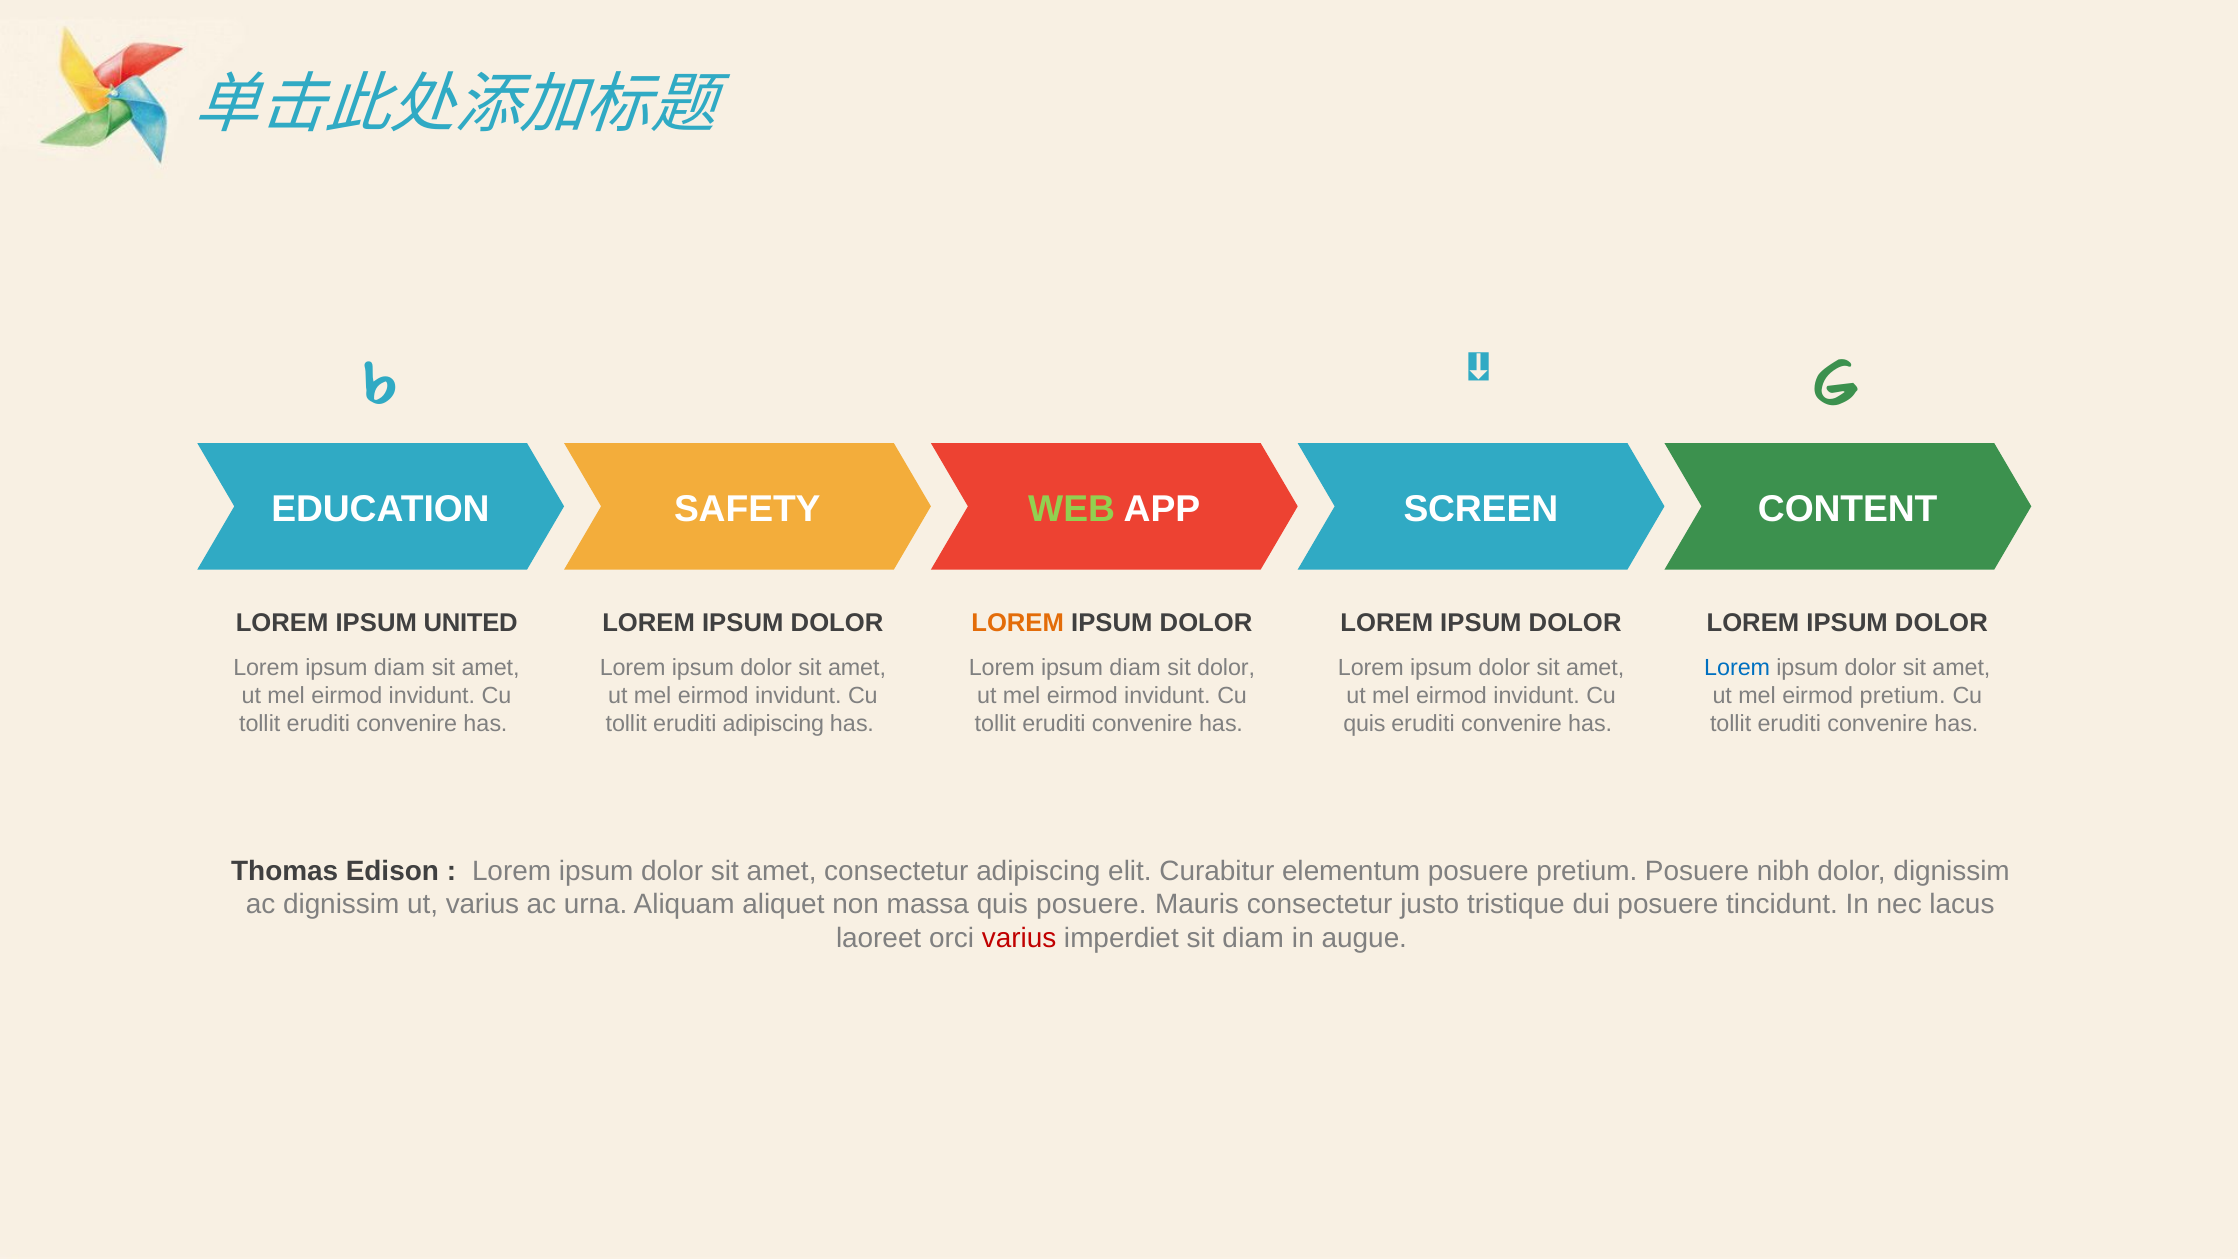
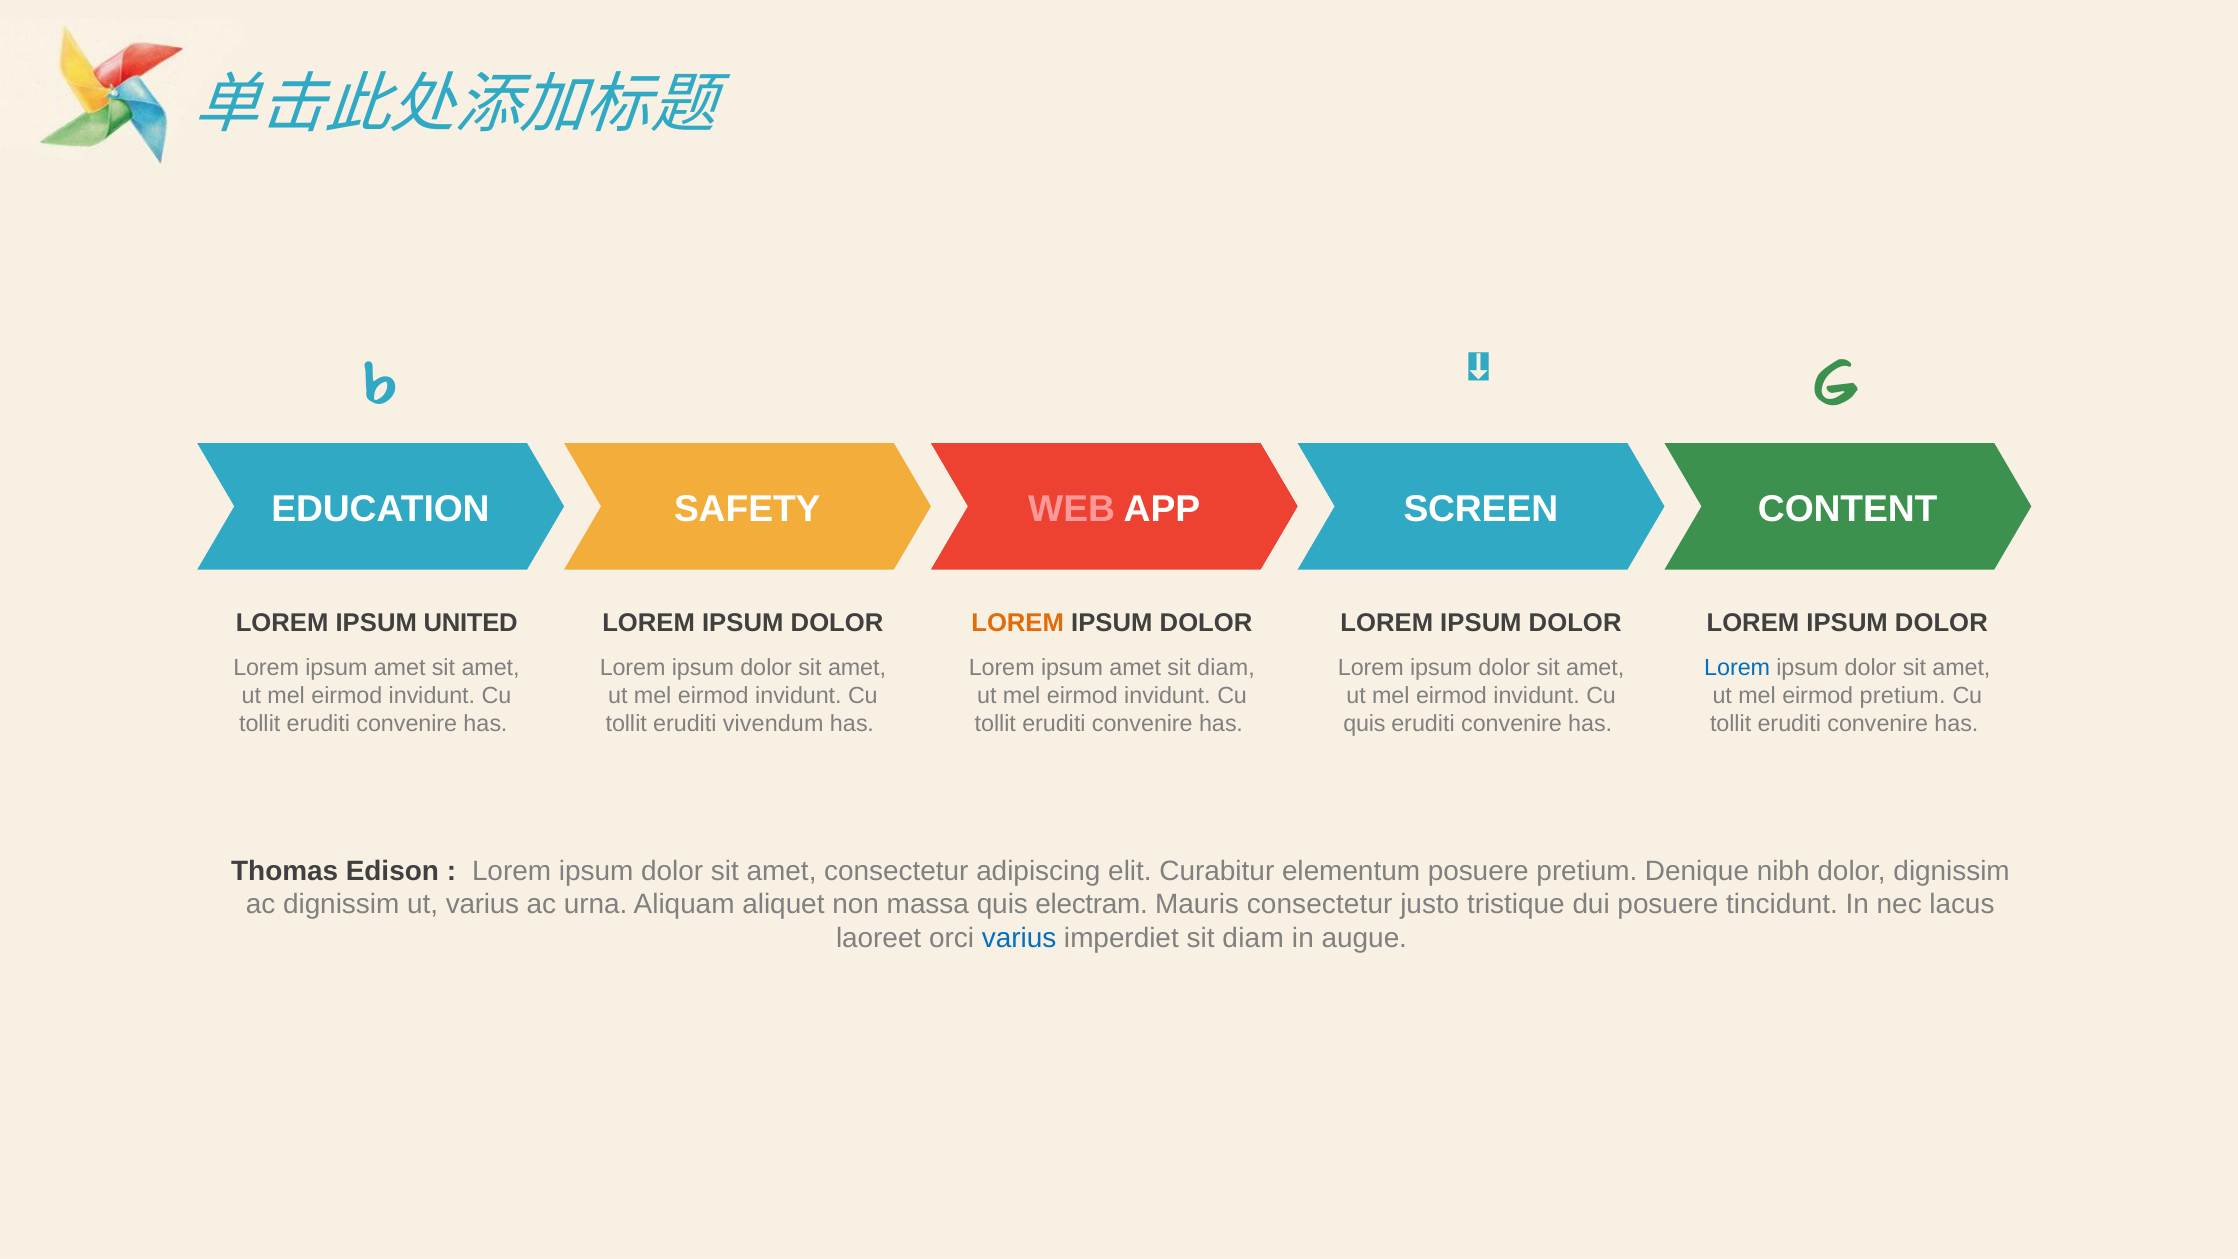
WEB colour: light green -> pink (1072, 509)
diam: diam -> amet (400, 668)
diam: diam -> amet (1135, 668)
dolor: dolor -> diam (1226, 668)
eruditi adipiscing: adipiscing -> vivendum (773, 724)
pretium Posuere: Posuere -> Denique (1697, 871)
quis posuere: posuere -> electram (1092, 904)
varius colour: red -> blue (1019, 938)
